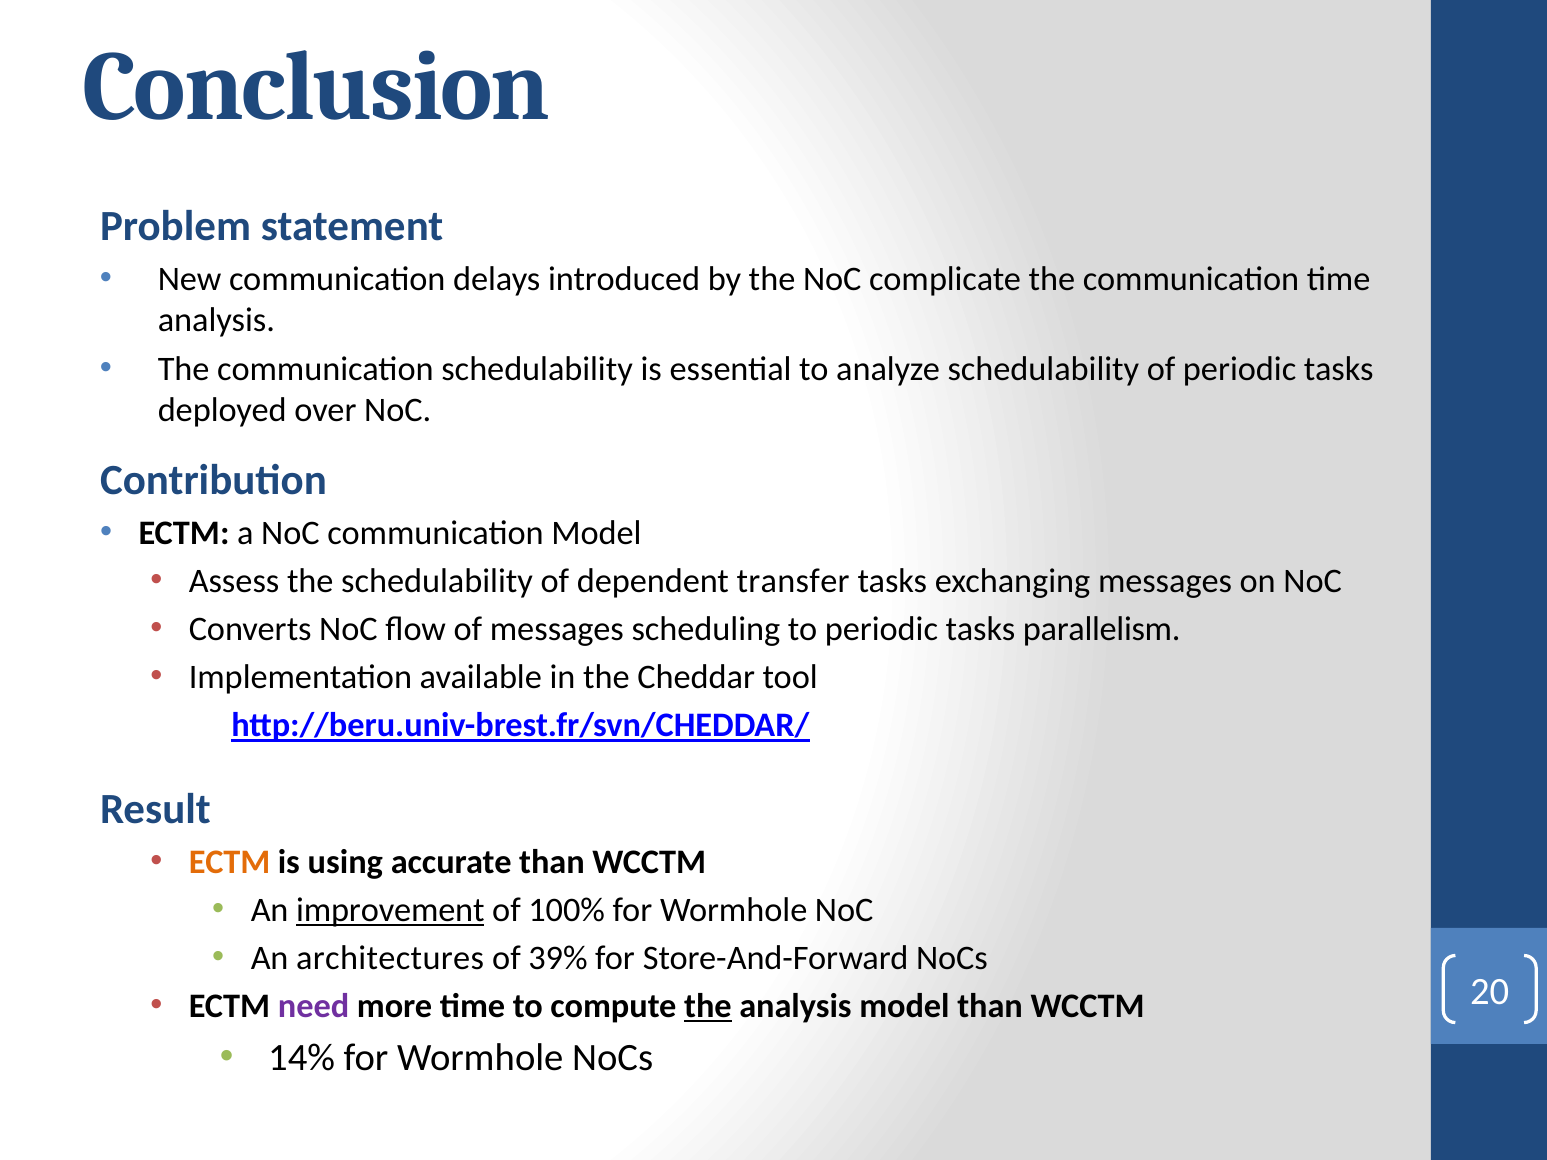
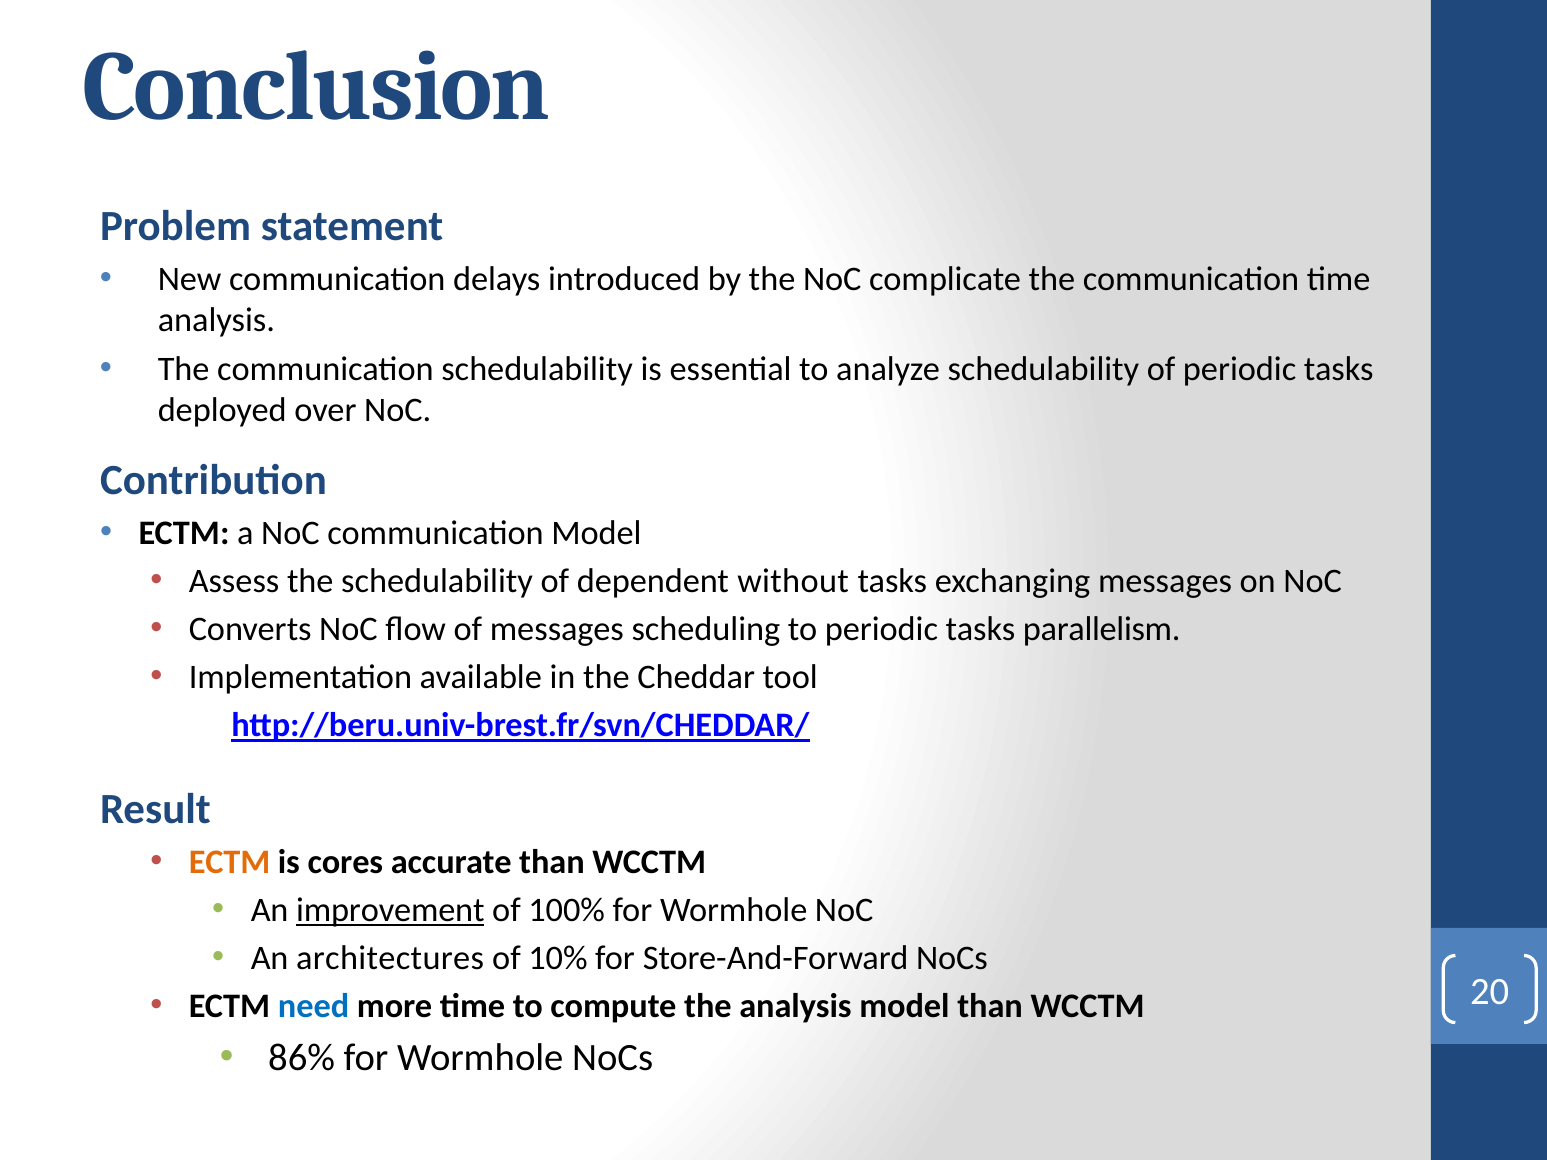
transfer: transfer -> without (793, 581)
using: using -> cores (345, 862)
39%: 39% -> 10% (558, 958)
need colour: purple -> blue (314, 1006)
the underline: present -> none (708, 1006)
14%: 14% -> 86% (302, 1058)
